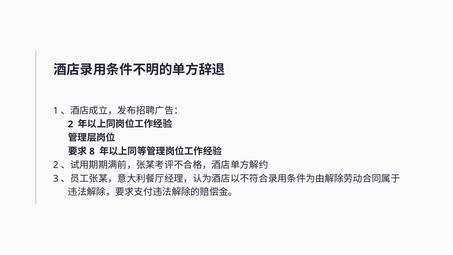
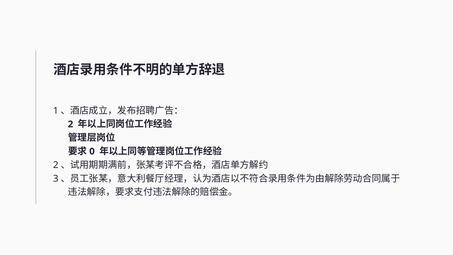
8: 8 -> 0 (92, 151)
